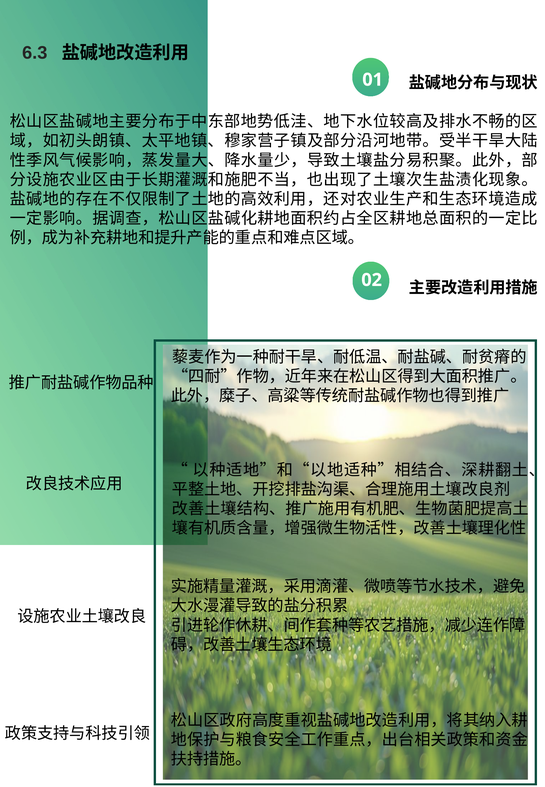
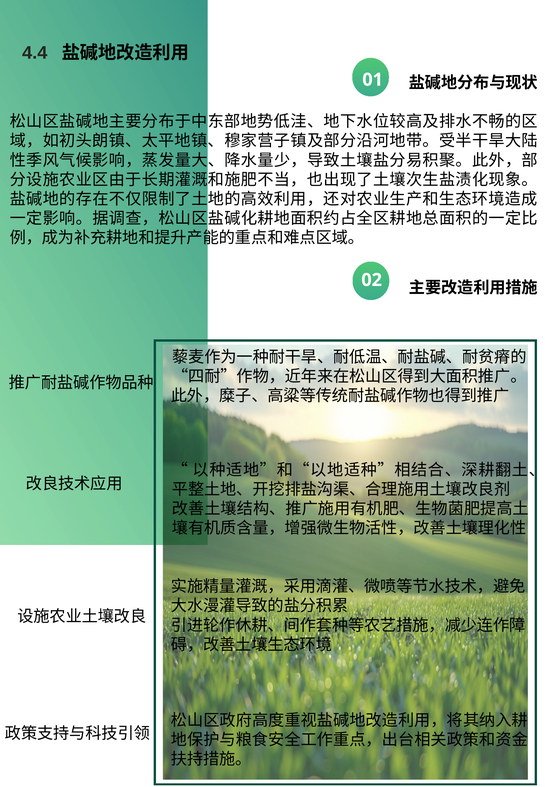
6.3: 6.3 -> 4.4 (35, 53)
